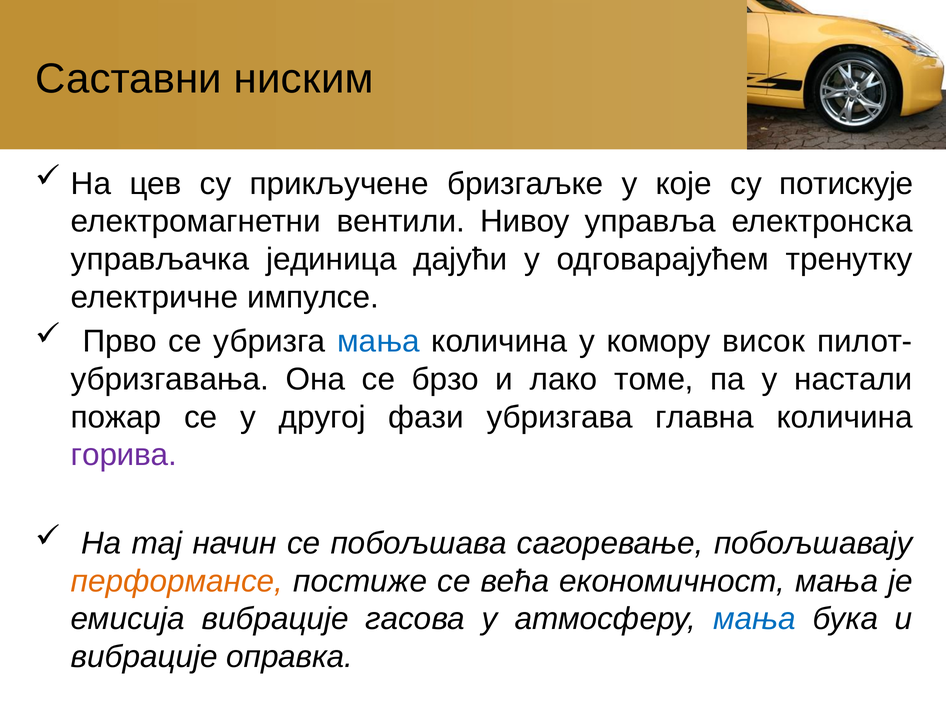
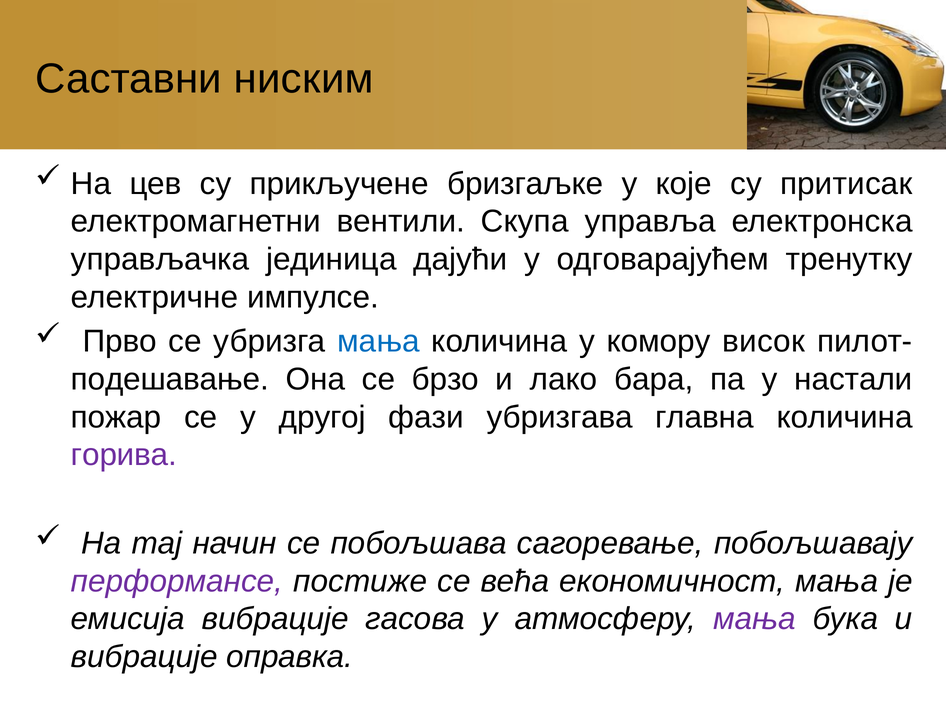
потискује: потискује -> притисак (846, 184)
Нивоу: Нивоу -> Скупа (525, 221)
убризгавања: убризгавања -> подешавање (170, 379)
томе: томе -> бара (654, 379)
перформансе colour: orange -> purple (177, 581)
мања colour: blue -> purple (754, 619)
